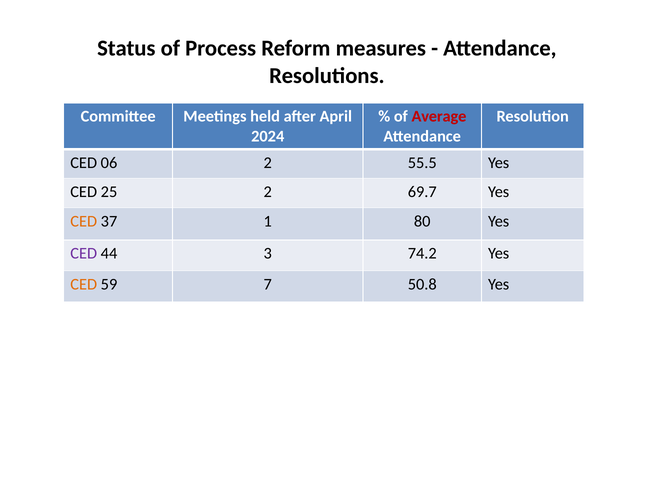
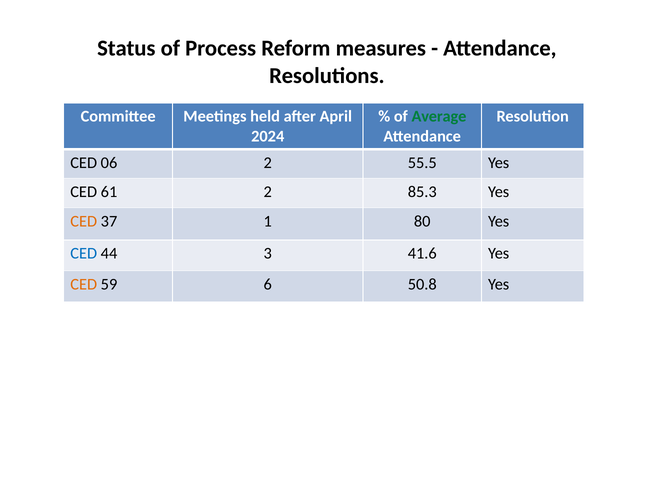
Average colour: red -> green (439, 116)
25: 25 -> 61 (109, 192)
69.7: 69.7 -> 85.3 (422, 192)
CED colour: purple -> blue (84, 254)
74.2: 74.2 -> 41.6 (422, 254)
7: 7 -> 6 (268, 285)
